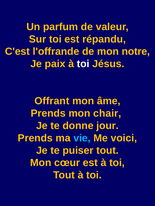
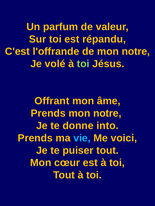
paix: paix -> volé (55, 64)
toi colour: white -> light green (83, 64)
Prends mon chair: chair -> notre (107, 114)
jour: jour -> into (107, 126)
